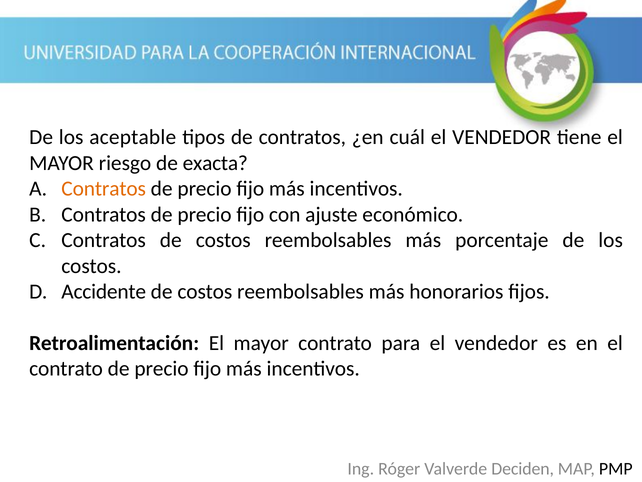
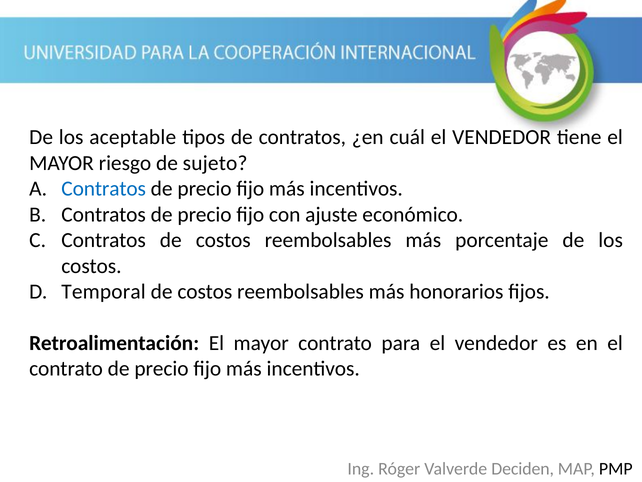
exacta: exacta -> sujeto (215, 163)
Contratos colour: orange -> blue (104, 189)
Accidente: Accidente -> Temporal (104, 291)
